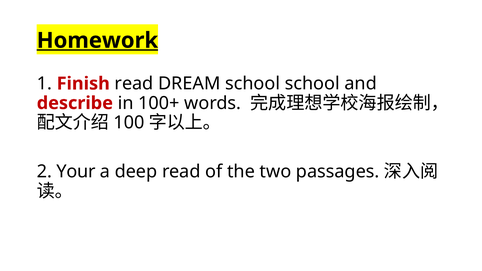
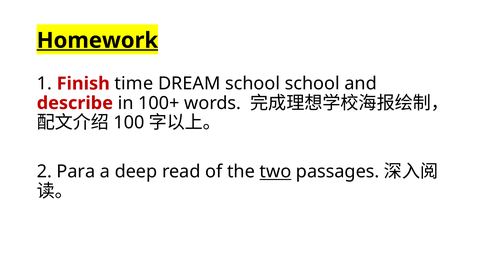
Finish read: read -> time (134, 84)
Your: Your -> Para (76, 172)
two underline: none -> present (275, 172)
